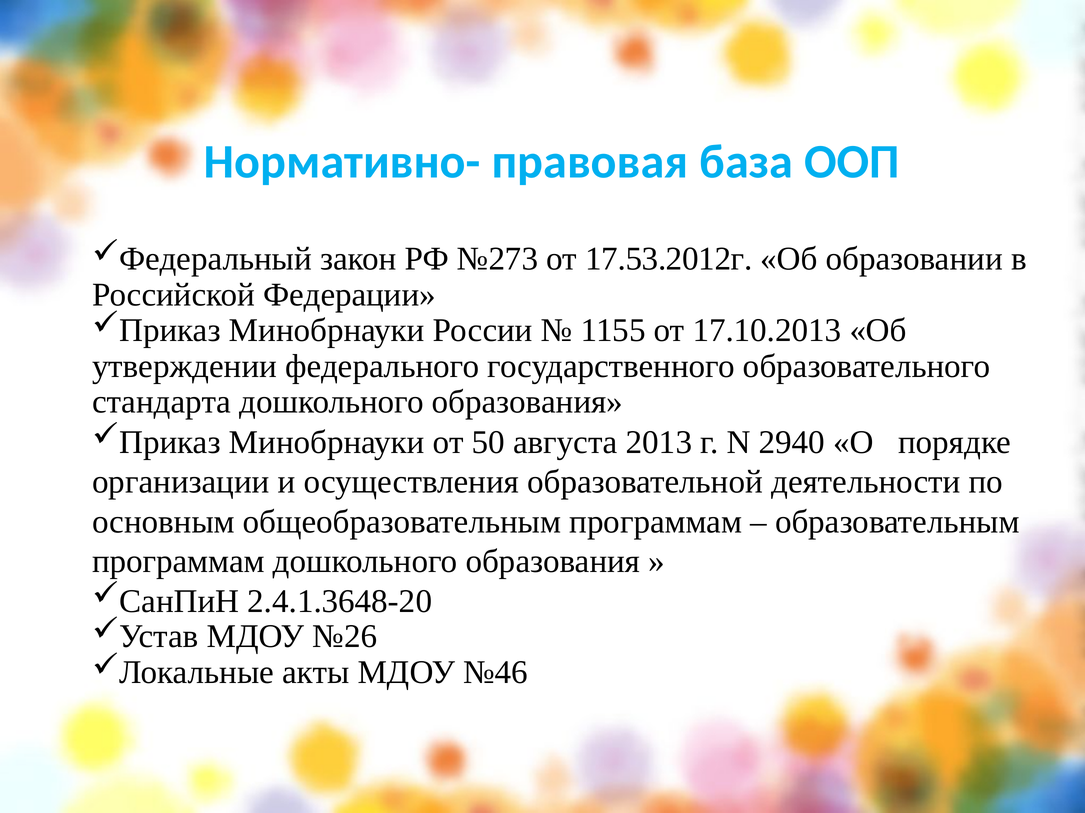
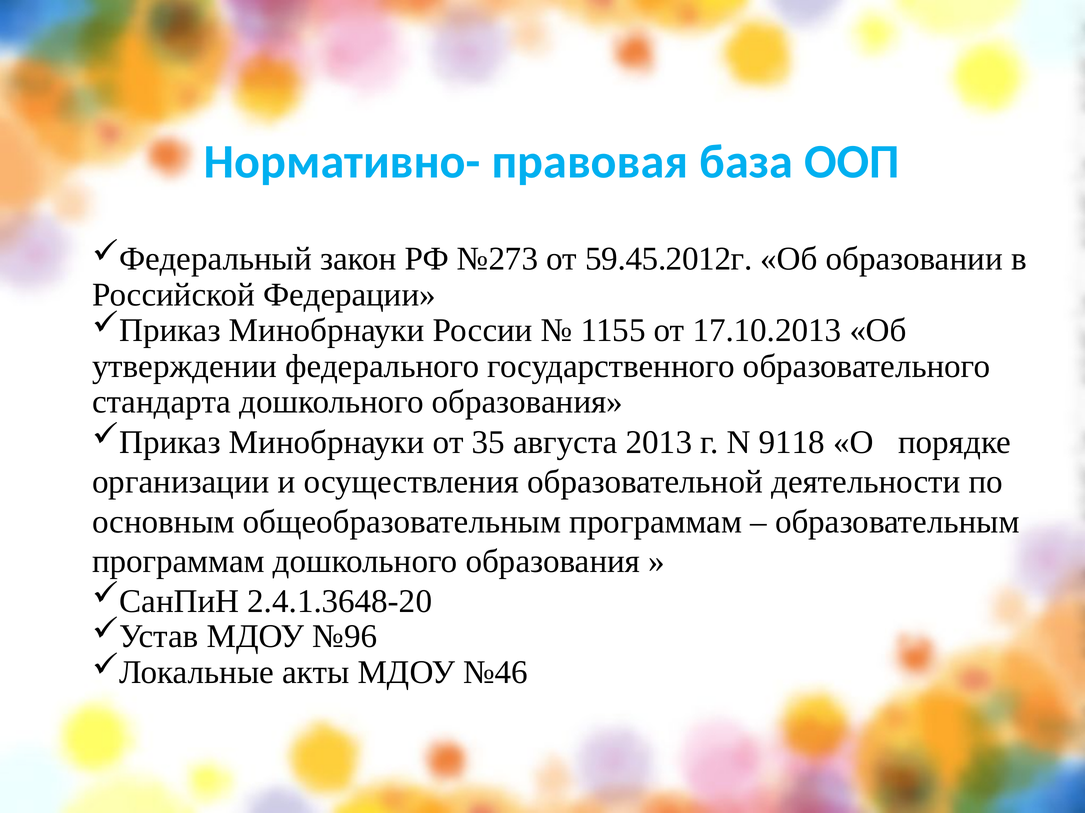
17.53.2012г: 17.53.2012г -> 59.45.2012г (669, 259)
50: 50 -> 35 (488, 443)
2940: 2940 -> 9118 (792, 443)
№26: №26 -> №96 (345, 637)
